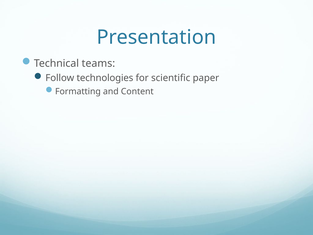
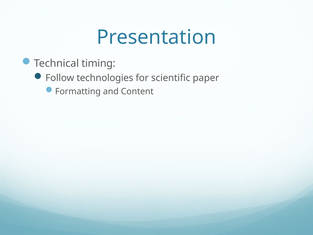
teams: teams -> timing (99, 63)
